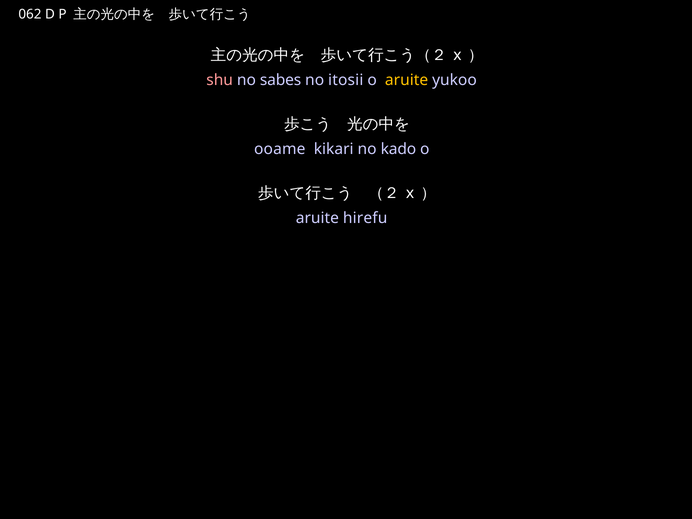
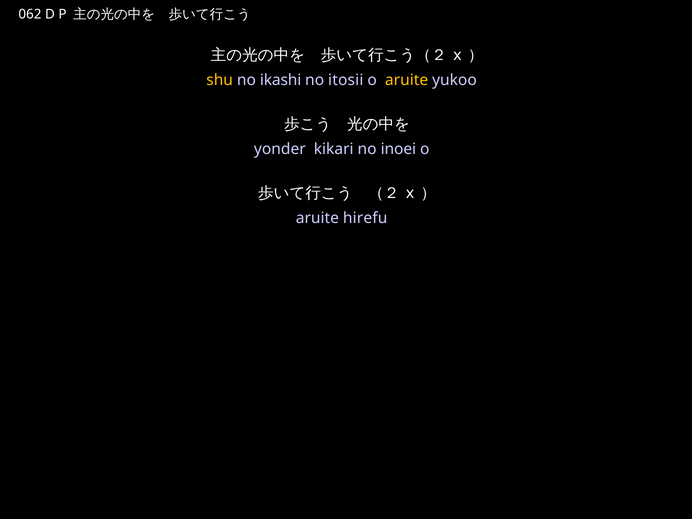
shu colour: pink -> yellow (220, 80)
sabes: sabes -> ikashi (281, 80)
ooame: ooame -> yonder (280, 149)
kado: kado -> inoei (398, 149)
